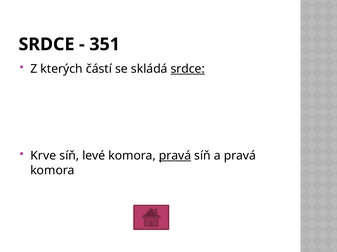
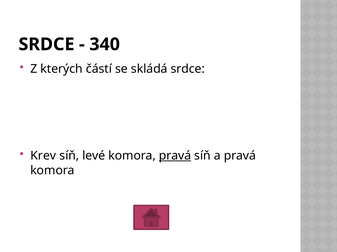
351: 351 -> 340 (105, 44)
srdce underline: present -> none (188, 69)
Krve: Krve -> Krev (43, 156)
